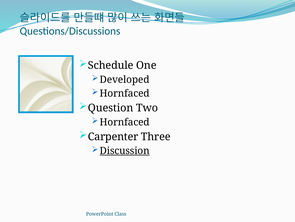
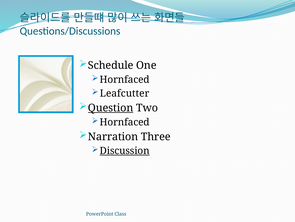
Developed: Developed -> Hornfaced (125, 79)
Hornfaced: Hornfaced -> Leafcutter (125, 93)
Question underline: none -> present (111, 108)
Carpenter: Carpenter -> Narration (113, 136)
